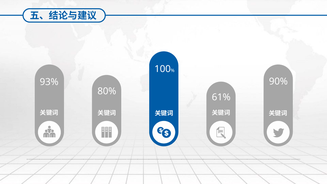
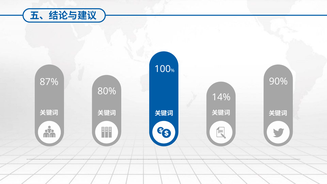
93%: 93% -> 87% (49, 82)
61%: 61% -> 14% (221, 97)
